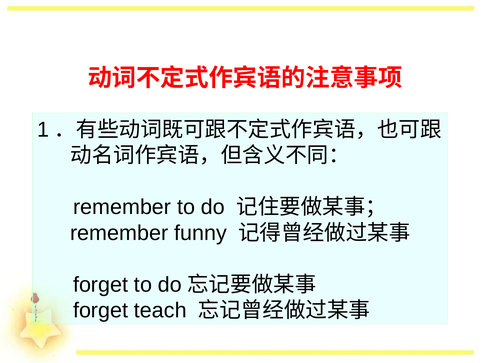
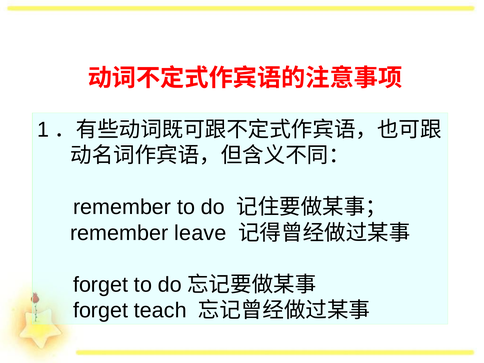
funny: funny -> leave (200, 233)
